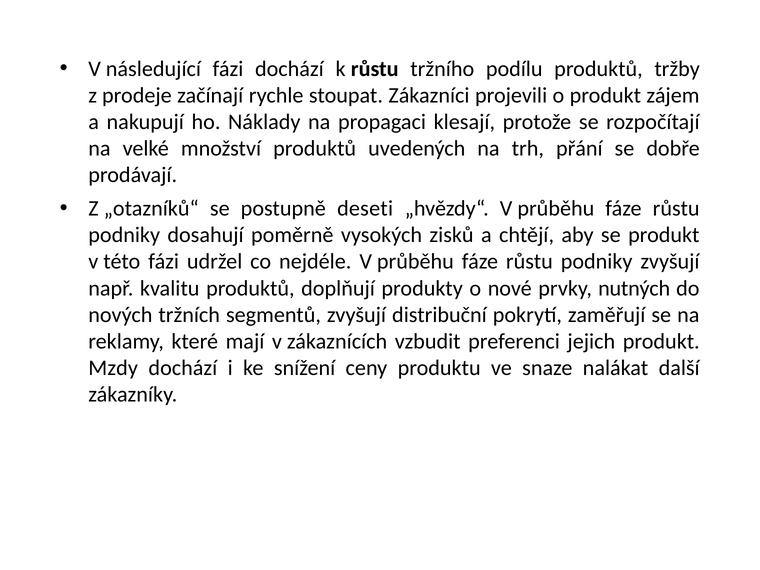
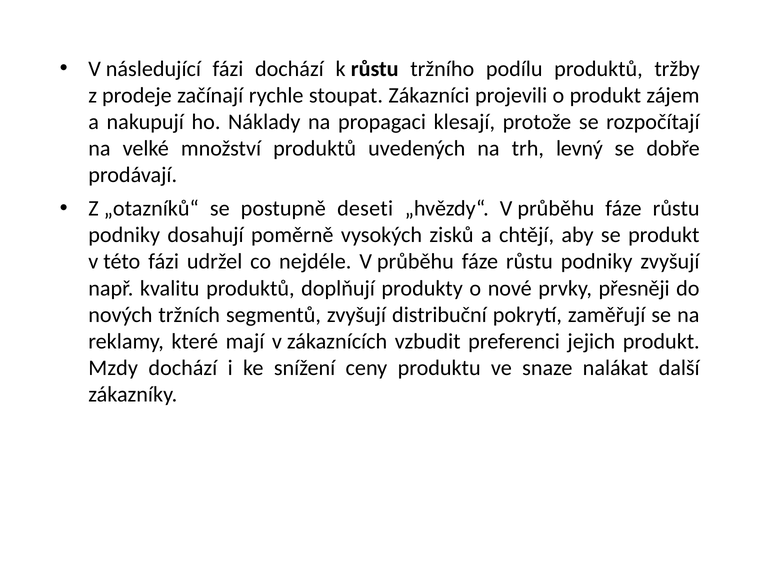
přání: přání -> levný (579, 149)
nutných: nutných -> přesněji (634, 288)
